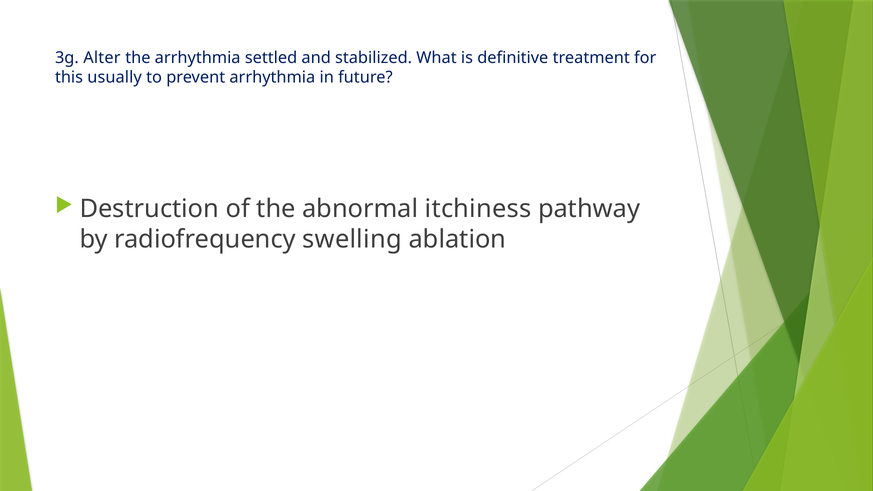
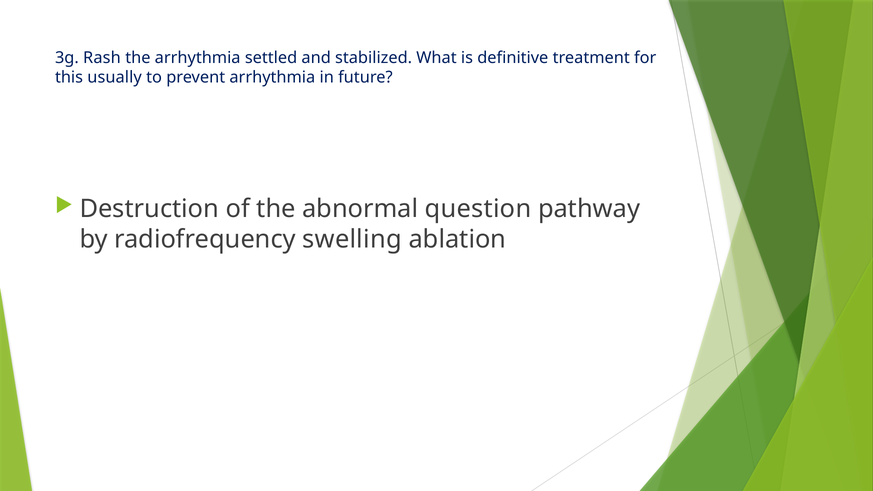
Alter: Alter -> Rash (102, 58)
itchiness: itchiness -> question (478, 209)
